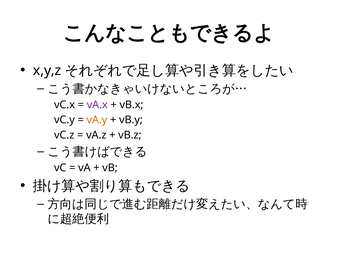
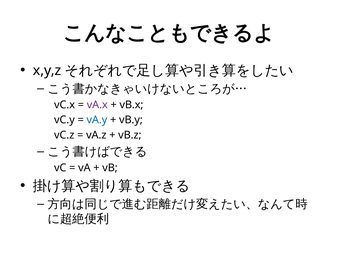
vA.y colour: orange -> blue (97, 120)
